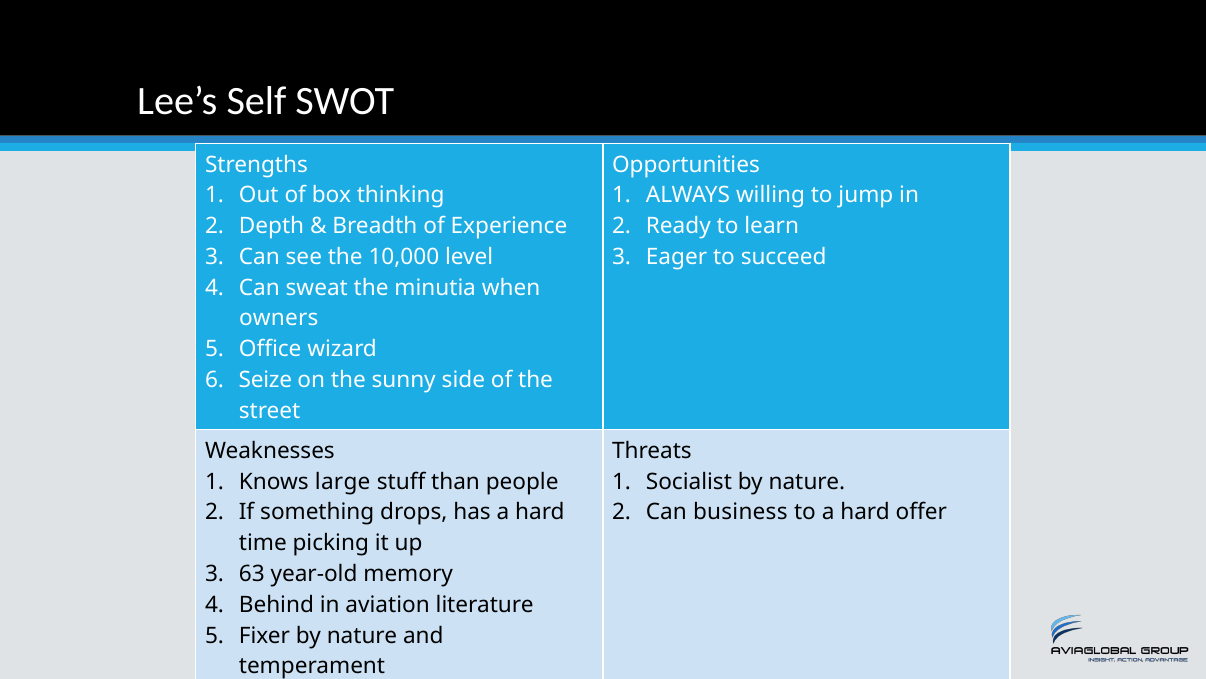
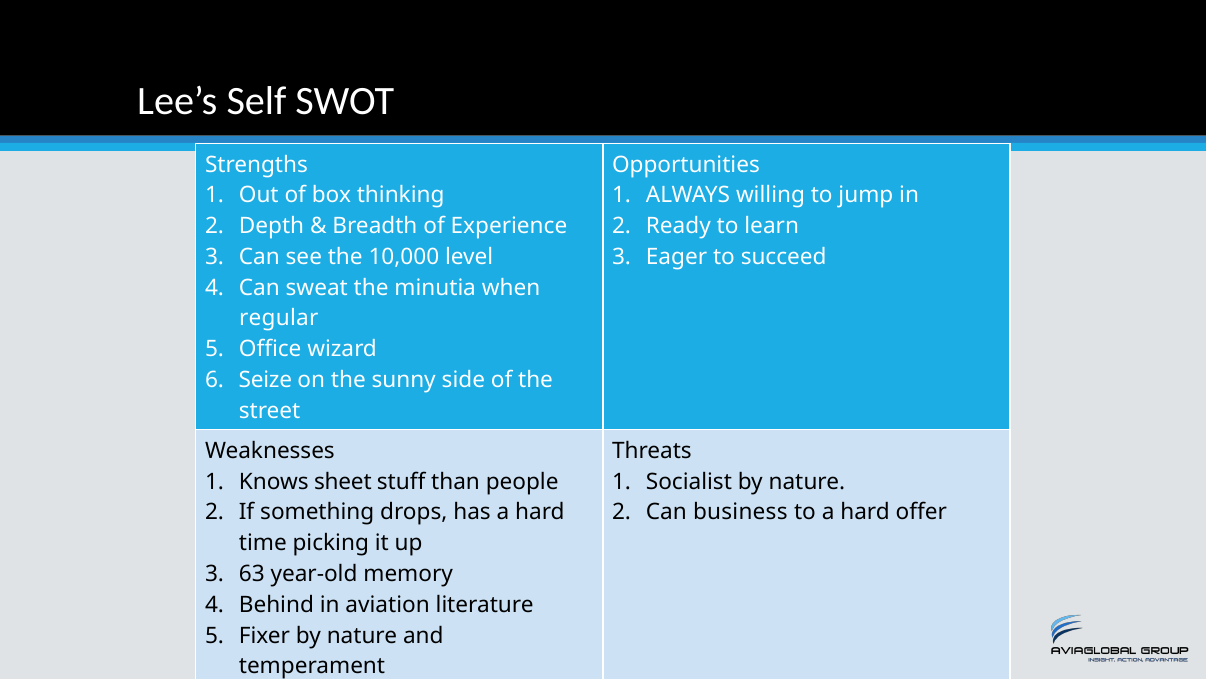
owners: owners -> regular (279, 318)
large: large -> sheet (343, 481)
